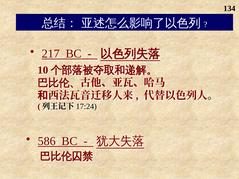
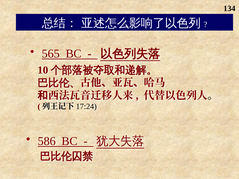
217: 217 -> 565 (51, 54)
